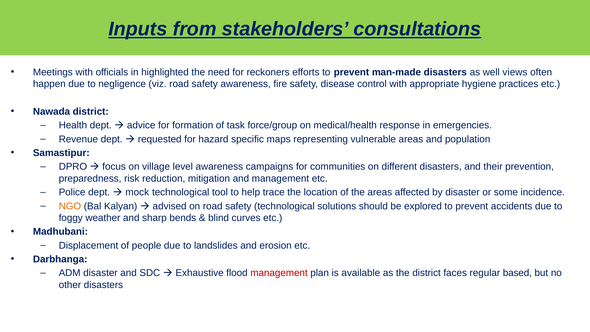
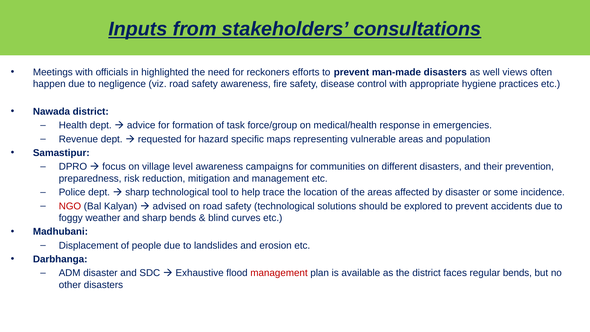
mock: mock -> sharp (137, 192)
NGO colour: orange -> red (70, 206)
regular based: based -> bends (517, 273)
